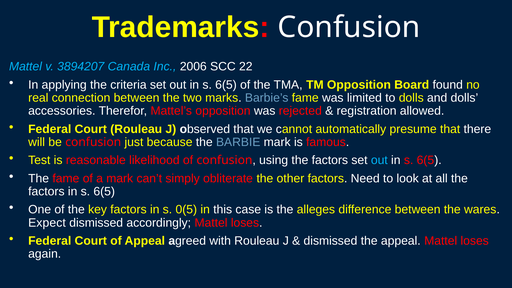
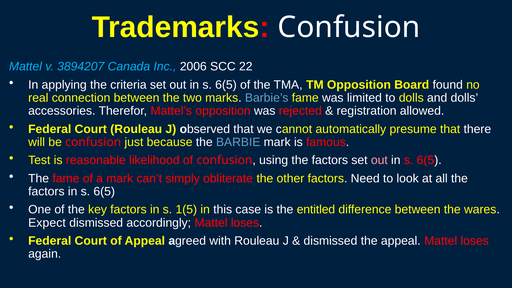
out colour: light blue -> pink (379, 160)
0(5: 0(5 -> 1(5 (186, 210)
alleges: alleges -> entitled (316, 210)
